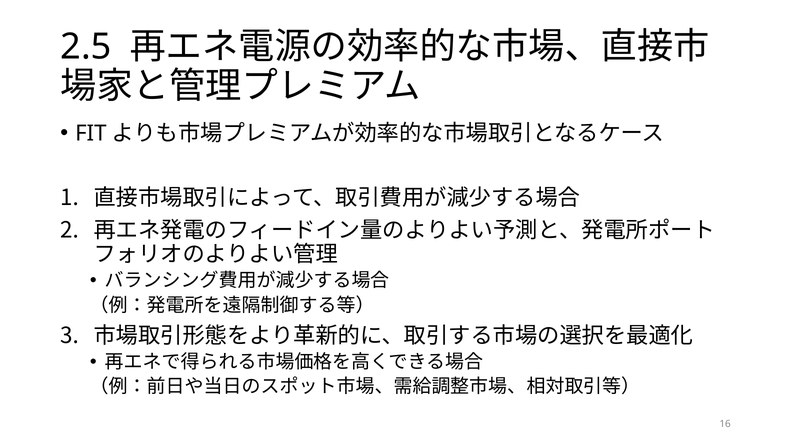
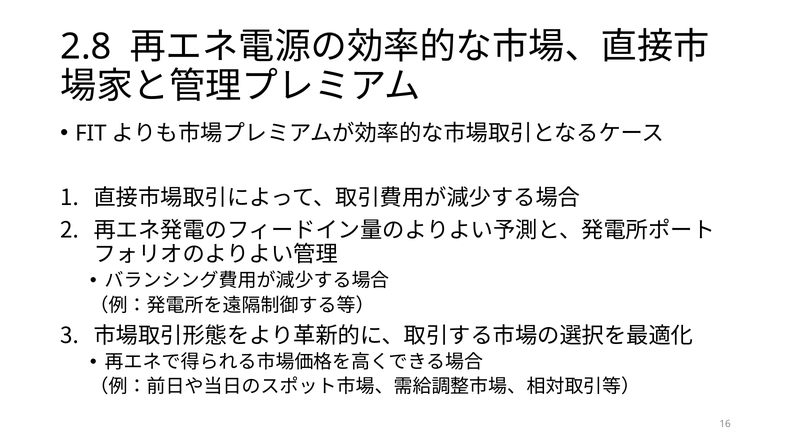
2.5: 2.5 -> 2.8 (86, 47)
